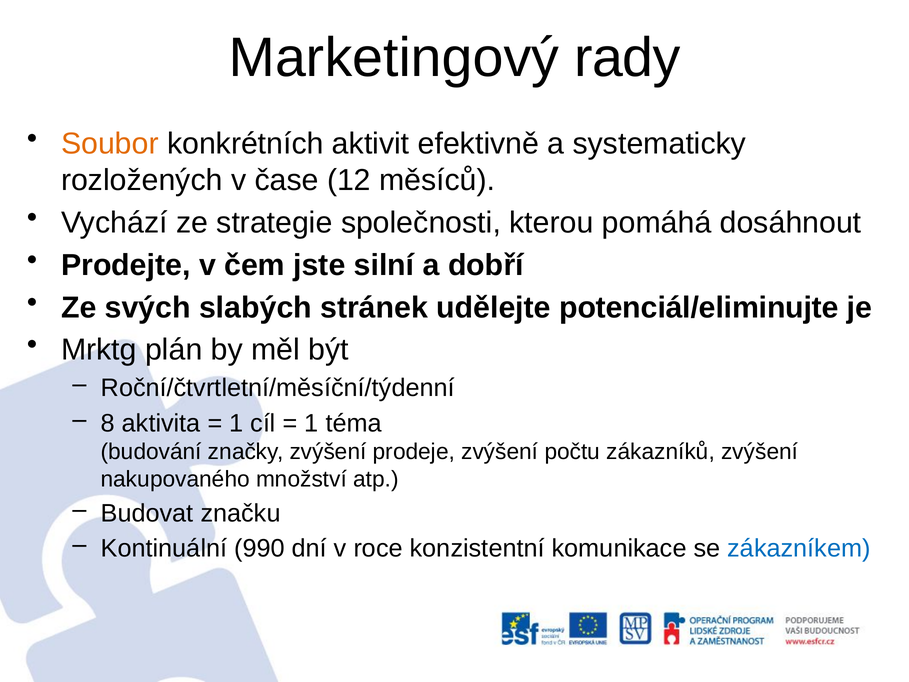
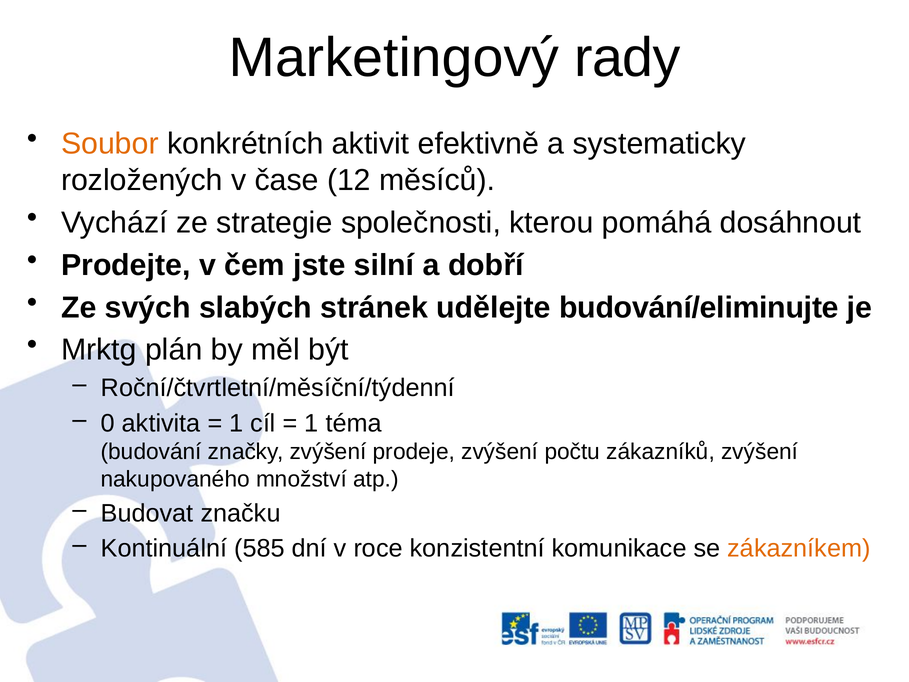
potenciál/eliminujte: potenciál/eliminujte -> budování/eliminujte (699, 307)
8: 8 -> 0 (108, 423)
990: 990 -> 585 (260, 548)
zákazníkem colour: blue -> orange (799, 548)
